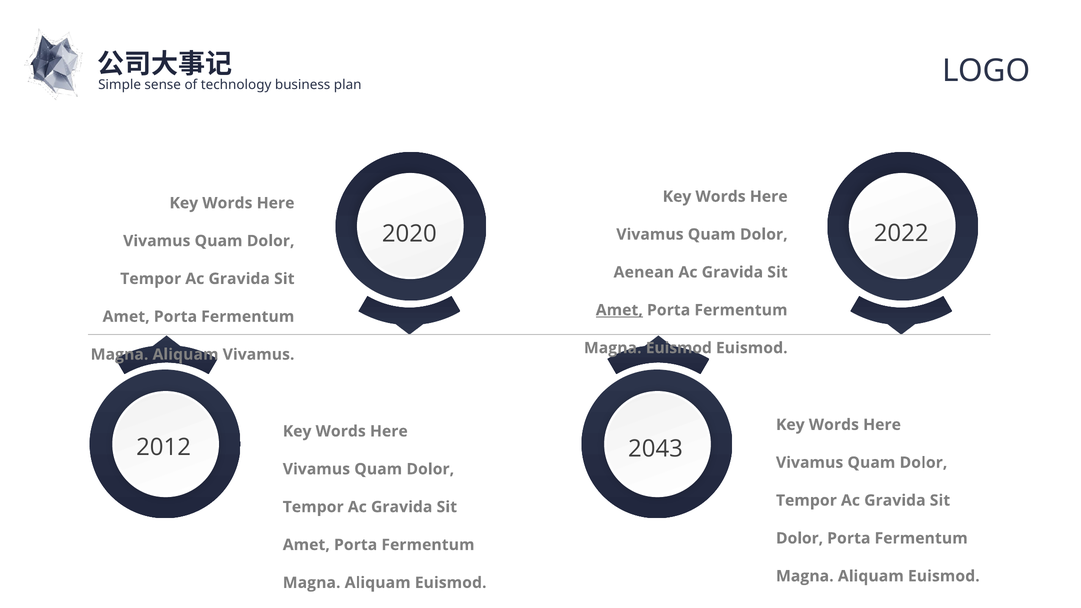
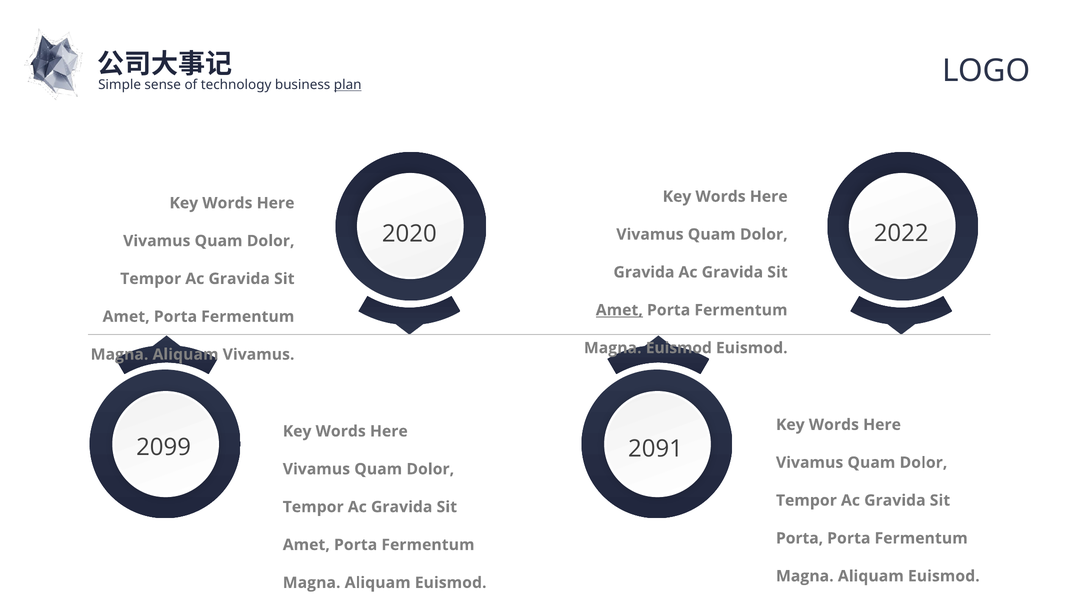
plan underline: none -> present (348, 85)
Aenean: Aenean -> Gravida (644, 272)
2012: 2012 -> 2099 (164, 447)
2043: 2043 -> 2091 (656, 449)
Dolor: Dolor -> Porta (800, 538)
